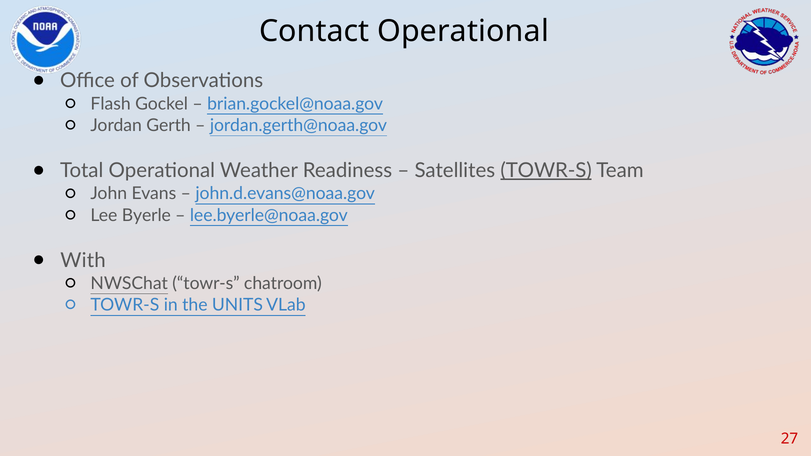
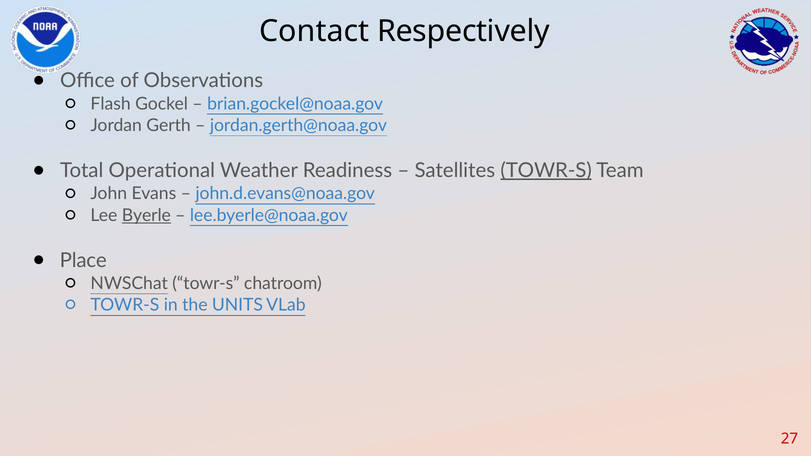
Contact Operational: Operational -> Respectively (463, 31)
Byerle underline: none -> present (146, 215)
With: With -> Place (83, 260)
